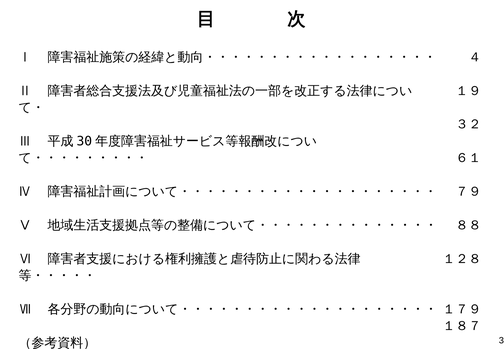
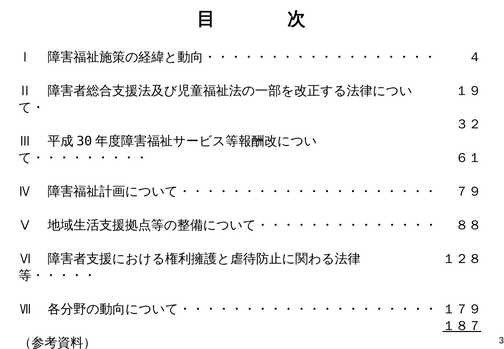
１８７ underline: none -> present (462, 326)
